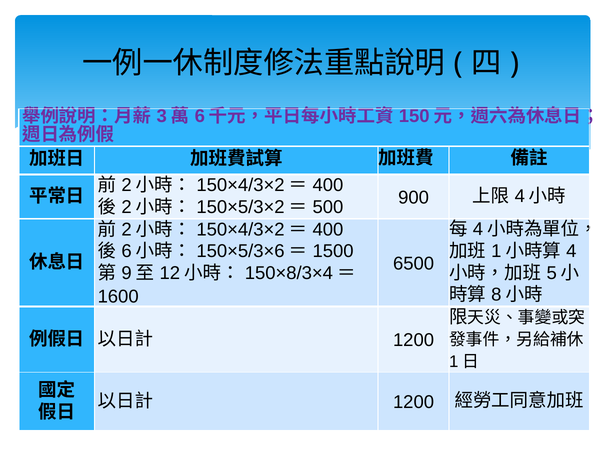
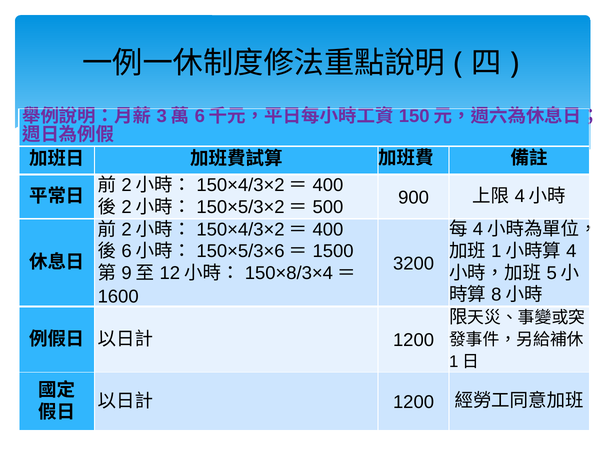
6500: 6500 -> 3200 (414, 263)
